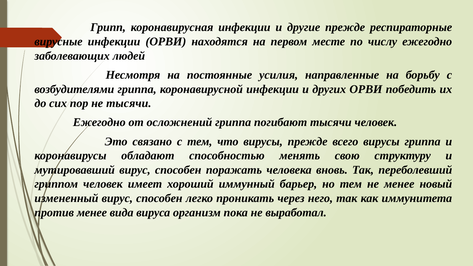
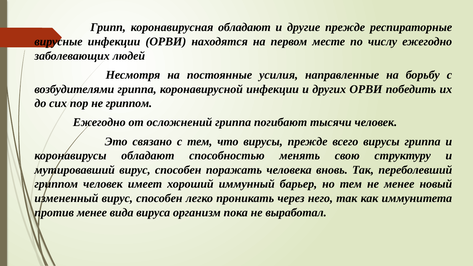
коронавирусная инфекции: инфекции -> обладают (244, 27)
не тысячи: тысячи -> гриппом (129, 103)
